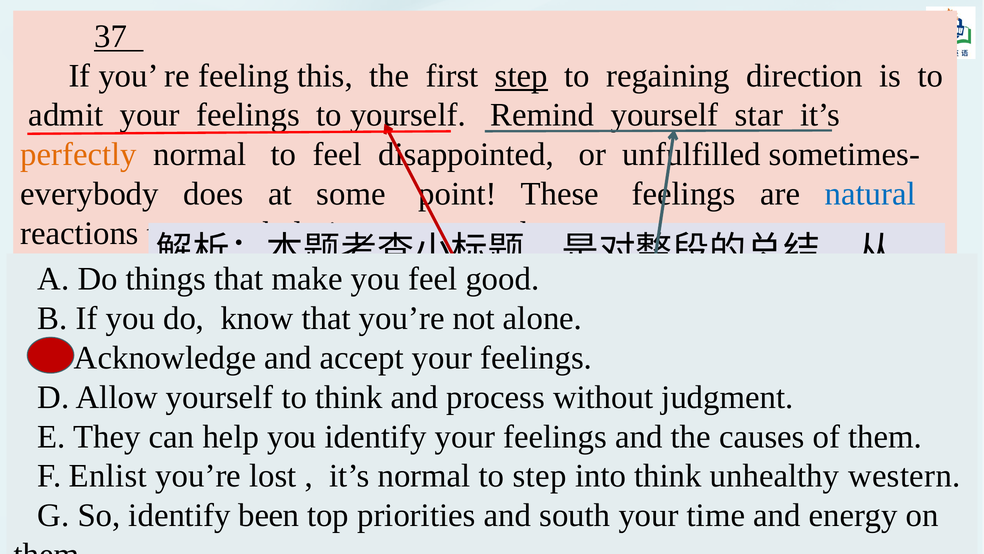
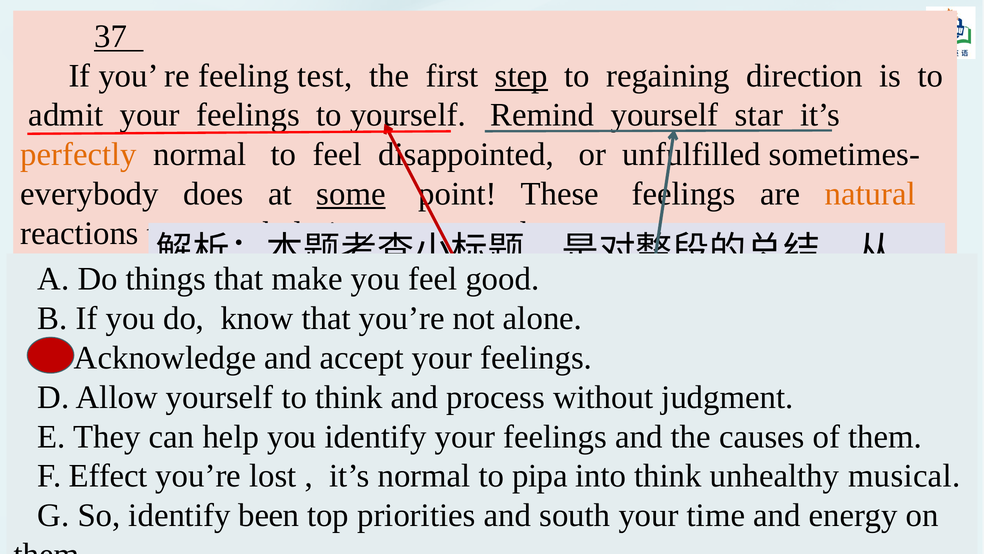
this: this -> test (325, 76)
some underline: none -> present (351, 194)
natural colour: blue -> orange (870, 194)
Enlist: Enlist -> Effect (108, 476)
to step: step -> pipa (540, 476)
western: western -> musical (904, 476)
